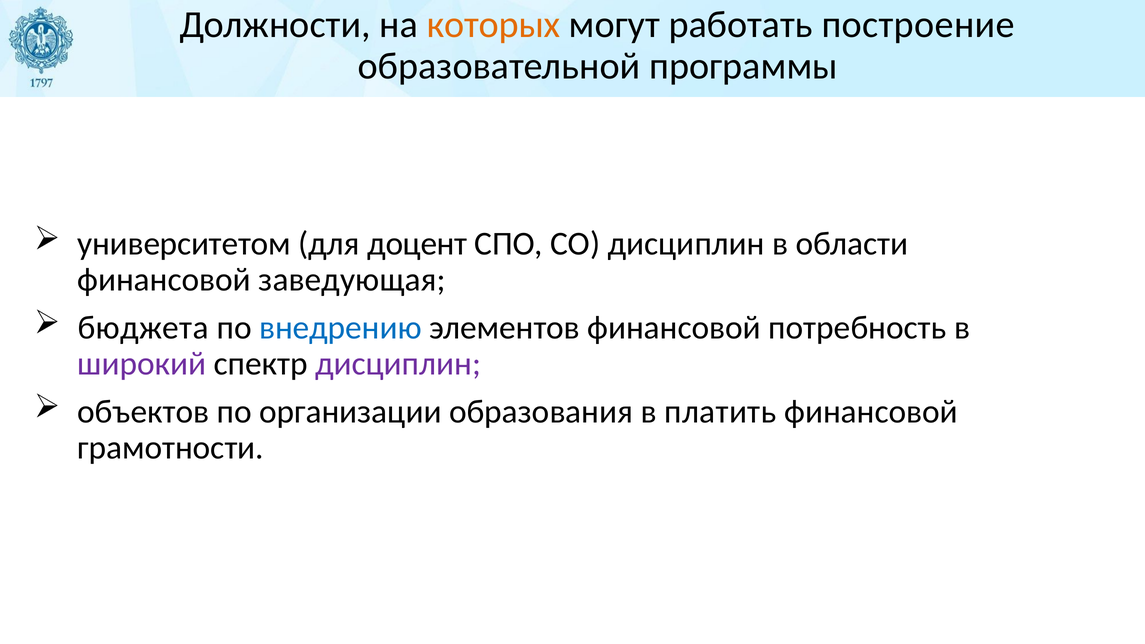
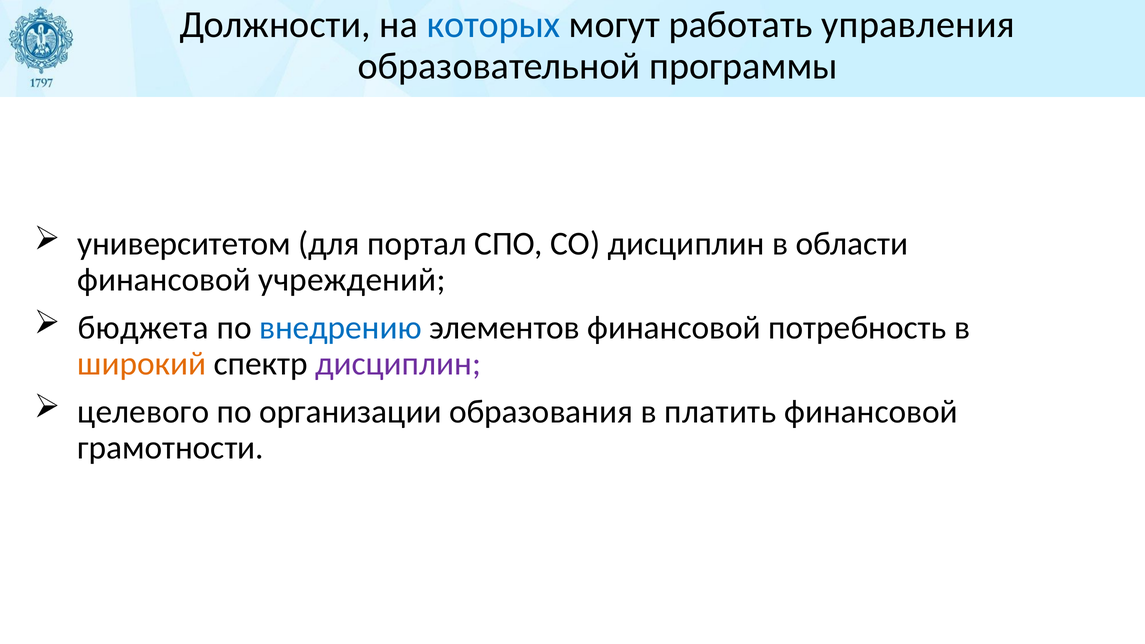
которых colour: orange -> blue (493, 25)
построение: построение -> управления (918, 25)
доцент: доцент -> портал (417, 244)
заведующая: заведующая -> учреждений (352, 280)
широкий colour: purple -> orange (142, 364)
объектов: объектов -> целевого (143, 412)
